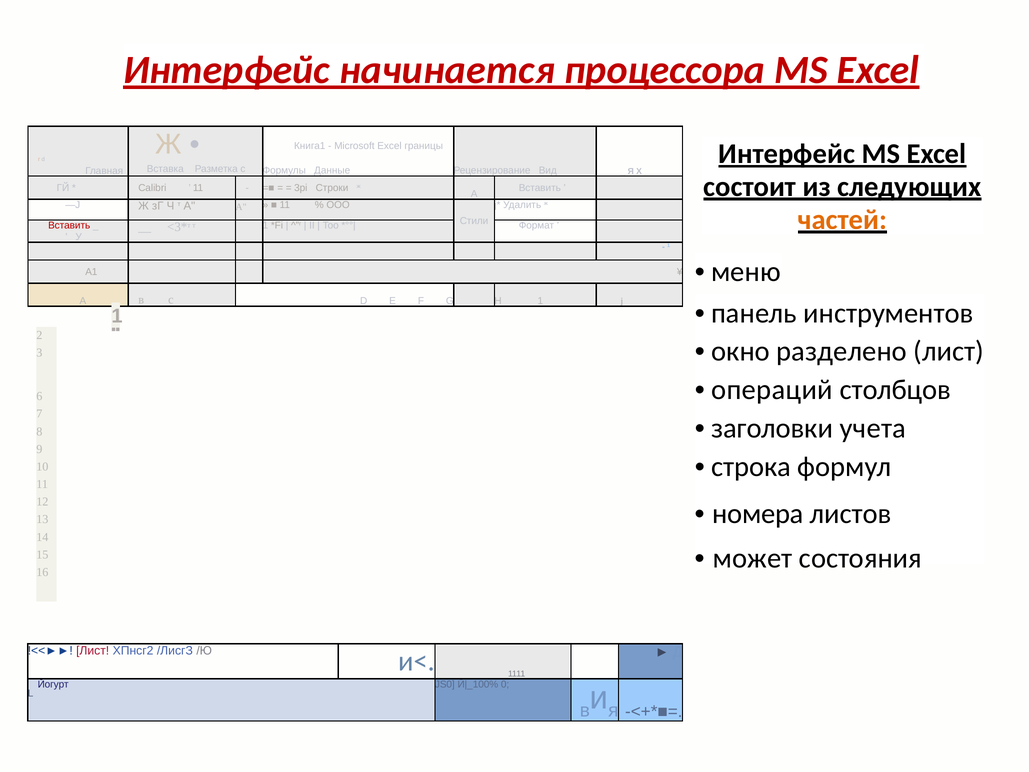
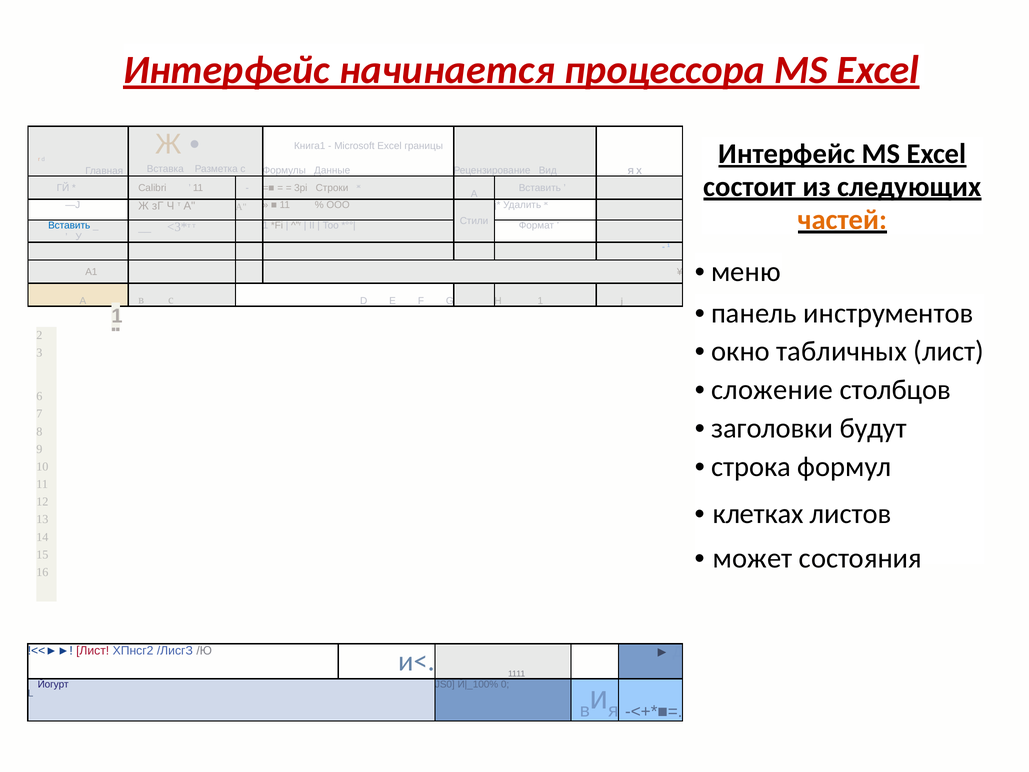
Вставить colour: red -> blue (69, 226)
разделено: разделено -> табличных (842, 351)
операций: операций -> сложение (772, 390)
учета: учета -> будут (873, 428)
номера: номера -> клетках (758, 514)
